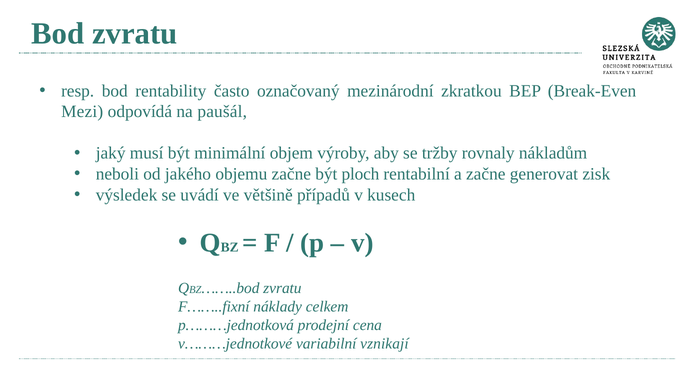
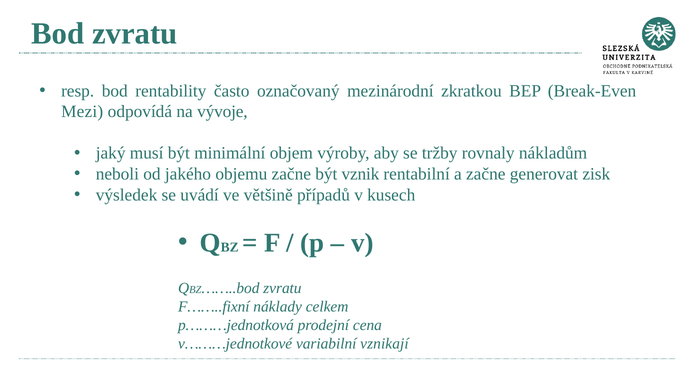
paušál: paušál -> vývoje (222, 112)
ploch: ploch -> vznik (361, 174)
